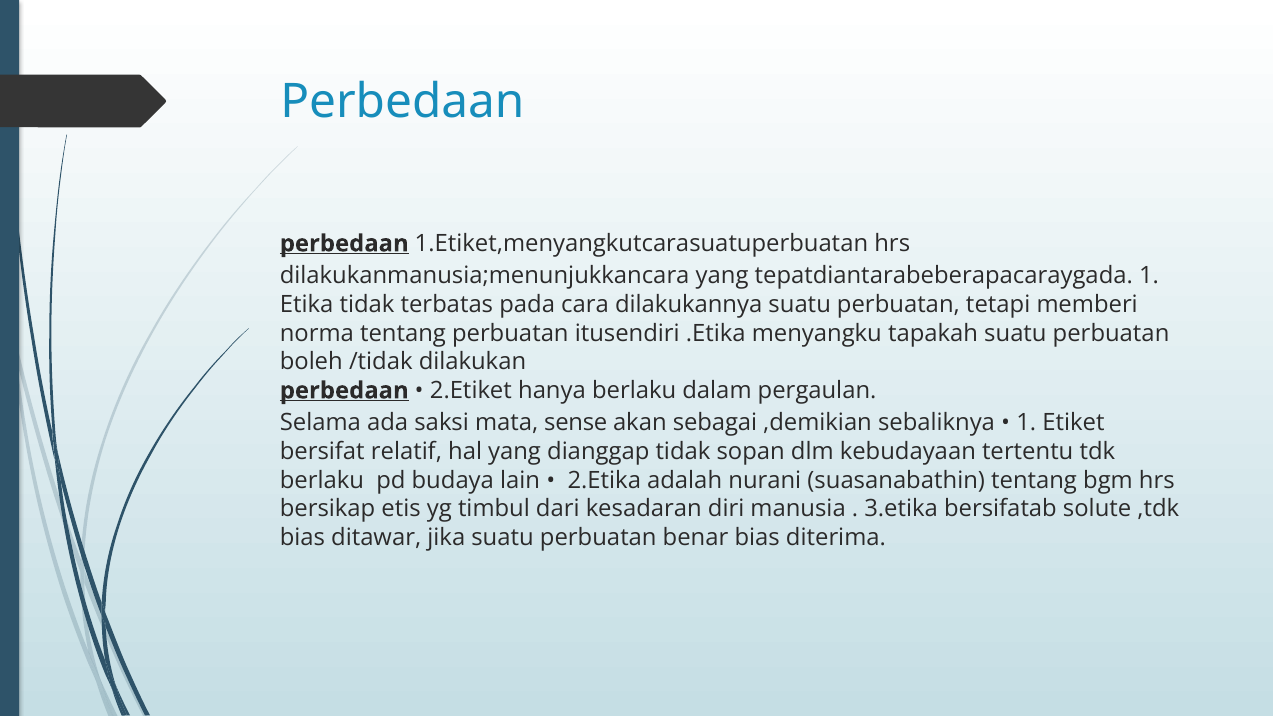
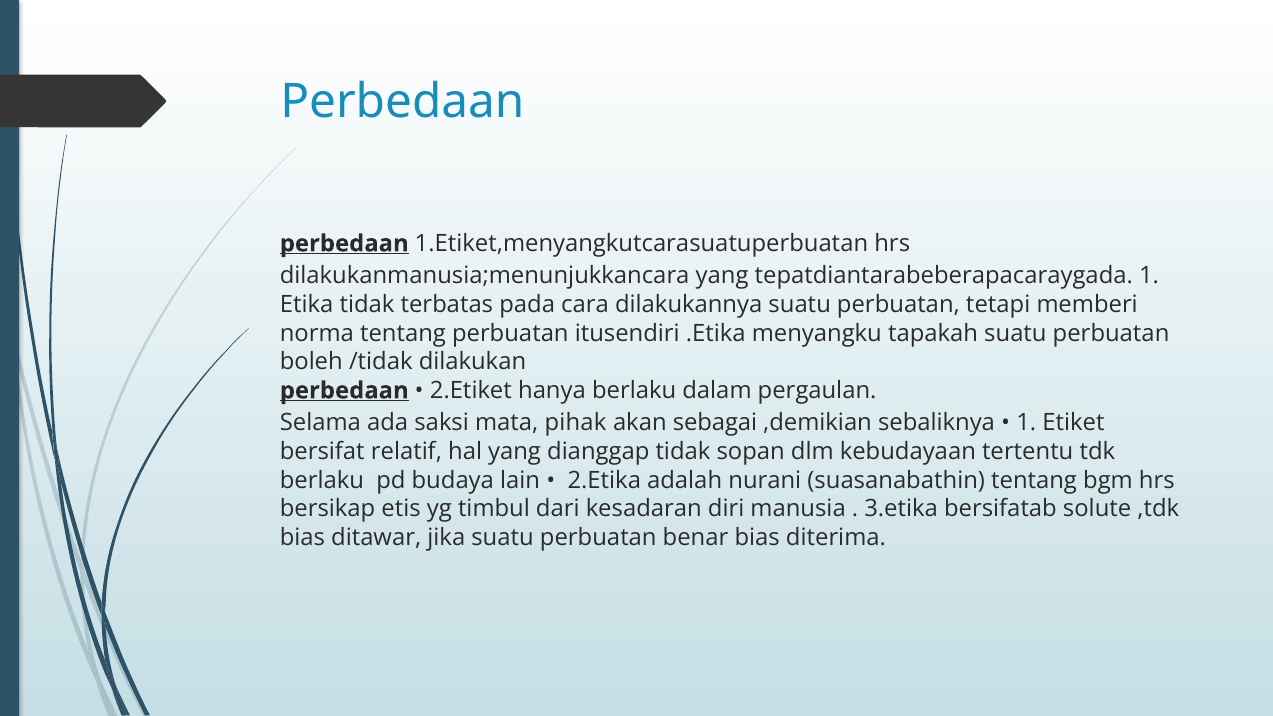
sense: sense -> pihak (576, 423)
